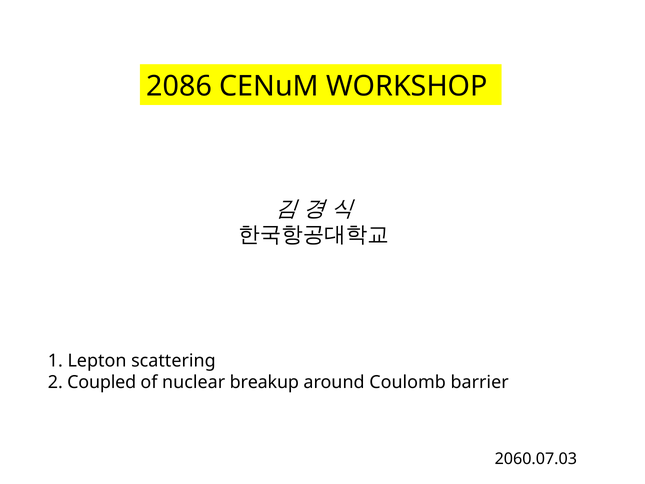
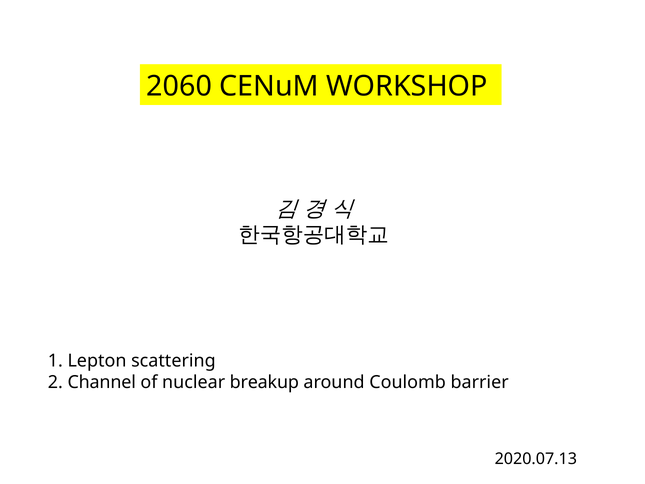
2086: 2086 -> 2060 (179, 86)
Coupled: Coupled -> Channel (102, 382)
2060.07.03: 2060.07.03 -> 2020.07.13 (536, 459)
